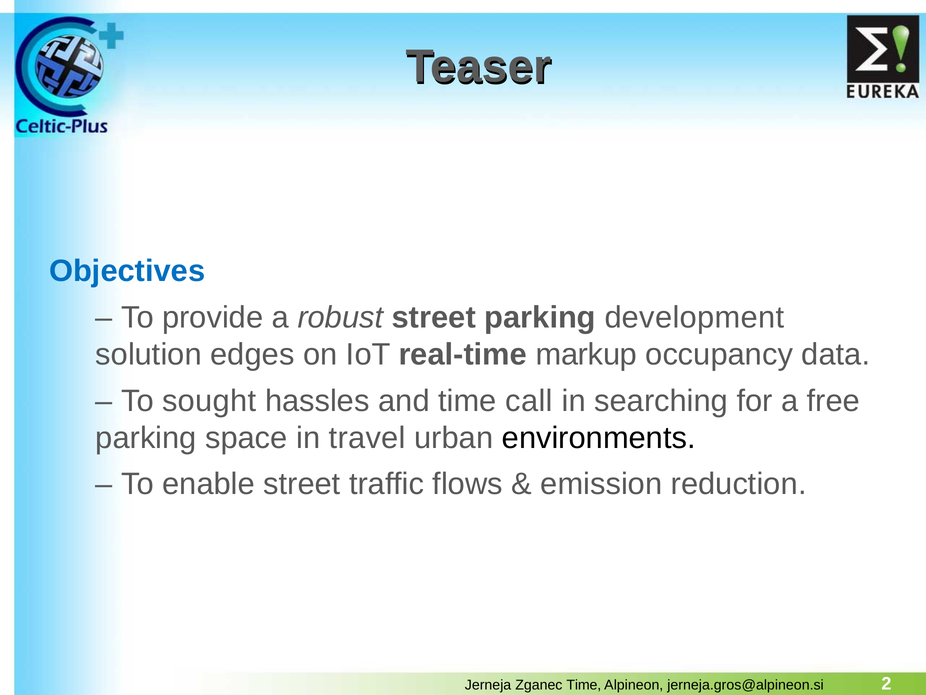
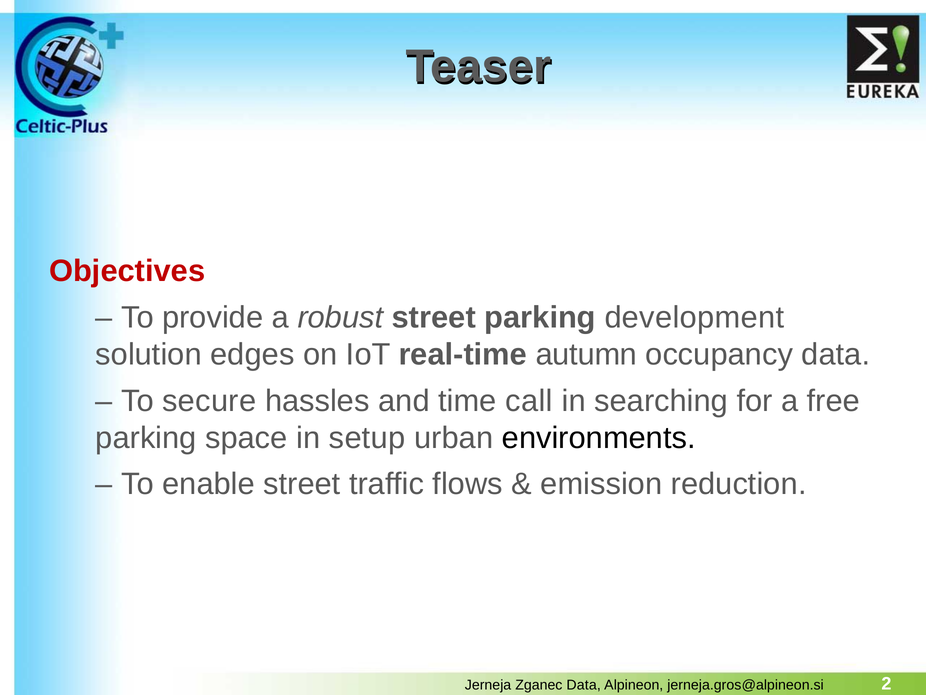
Objectives colour: blue -> red (127, 271)
markup: markup -> autumn (586, 354)
sought: sought -> secure (209, 401)
travel: travel -> setup (367, 438)
Zganec Time: Time -> Data (584, 685)
